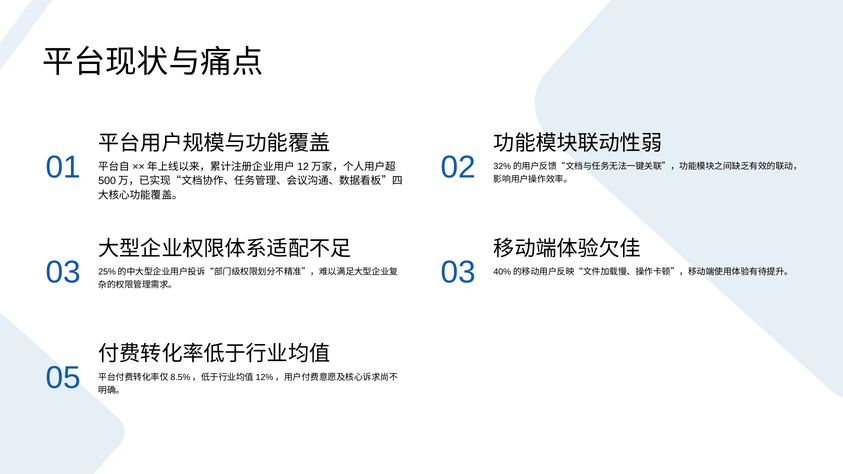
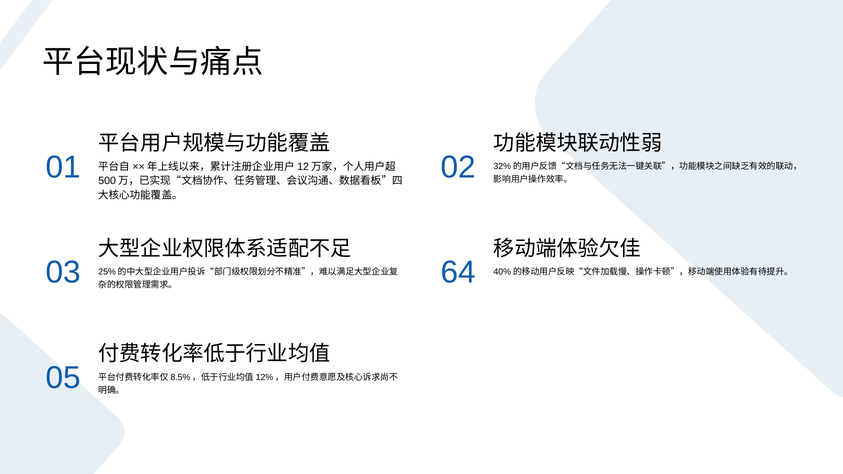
03: 03 -> 64 (458, 273)
